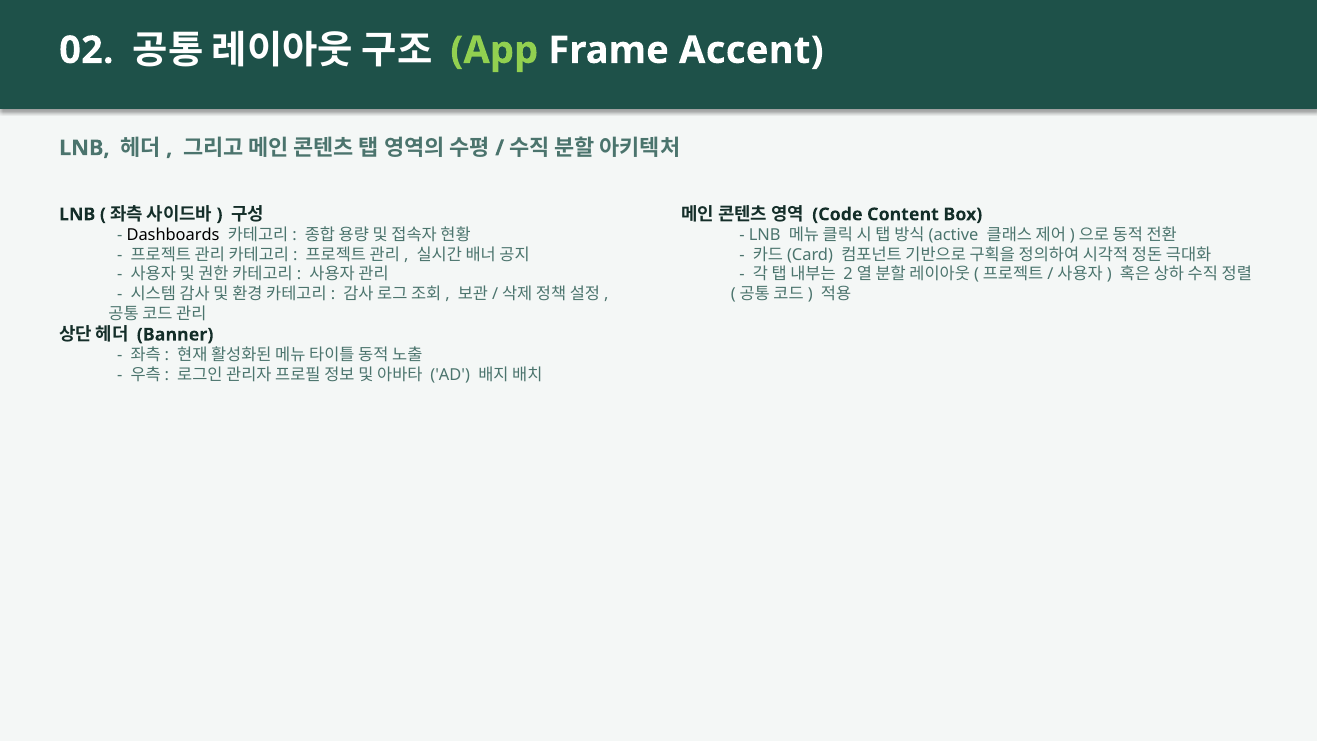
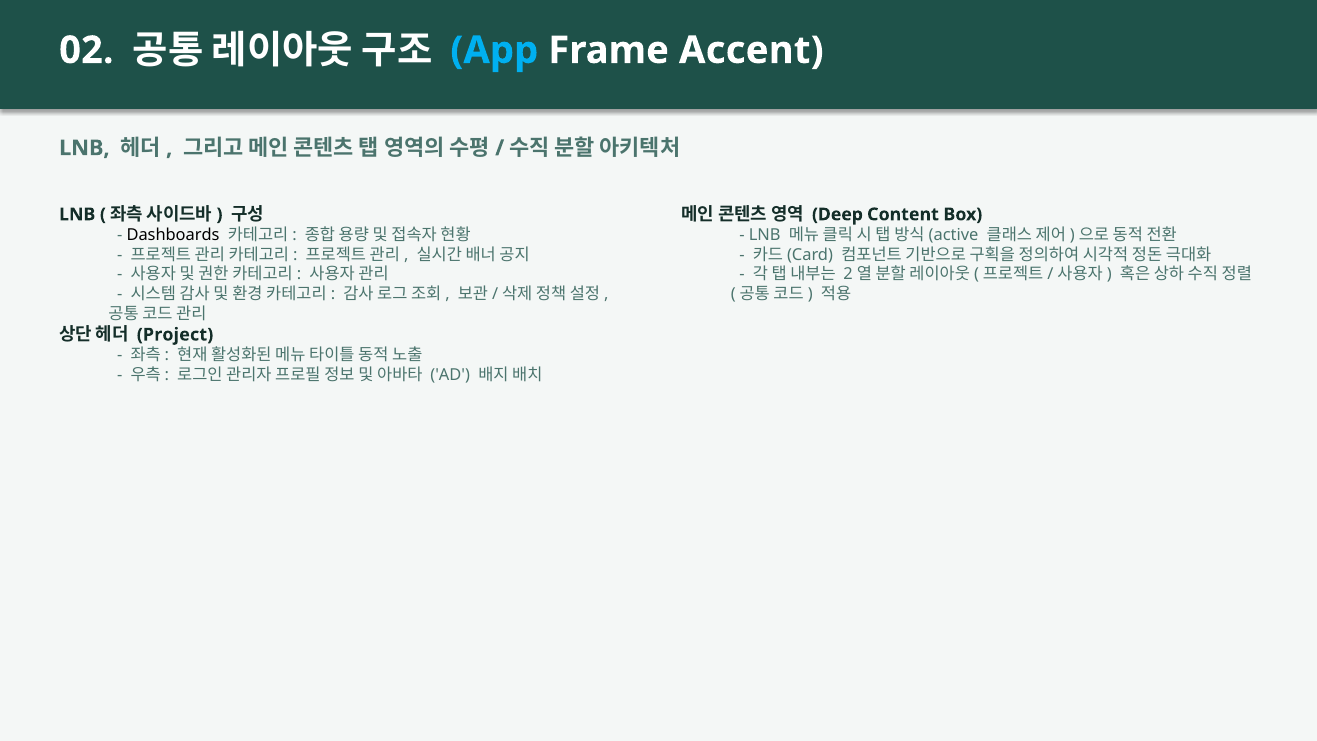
App colour: light green -> light blue (494, 50)
Code: Code -> Deep (837, 214)
Banner: Banner -> Project (175, 335)
